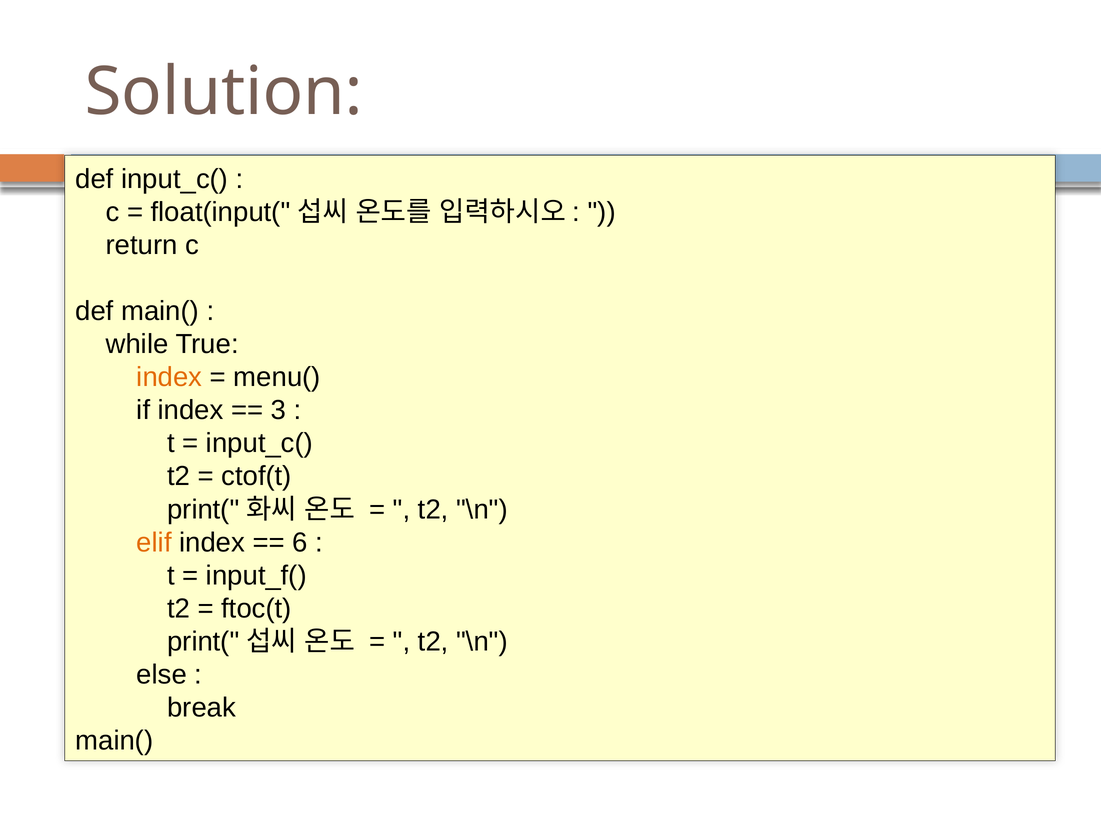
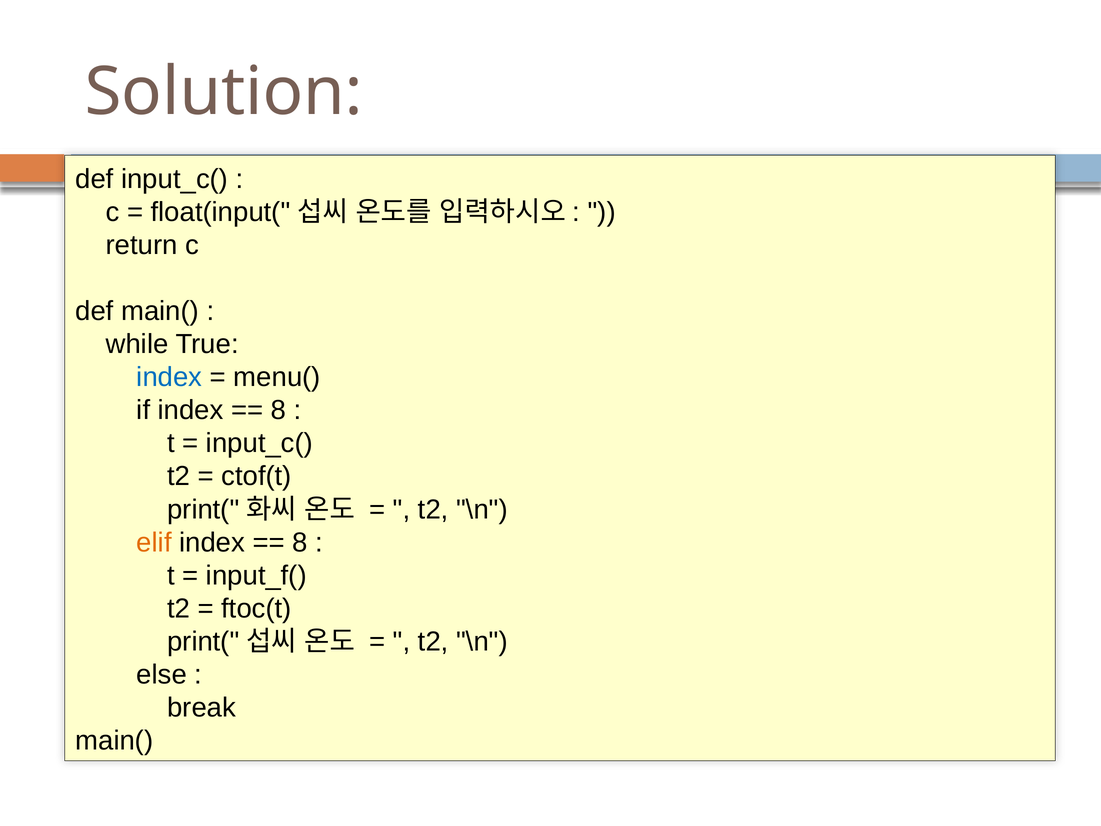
index colour: orange -> blue (169, 377)
3: 3 -> 8 (278, 410)
6: 6 -> 8 (300, 542)
